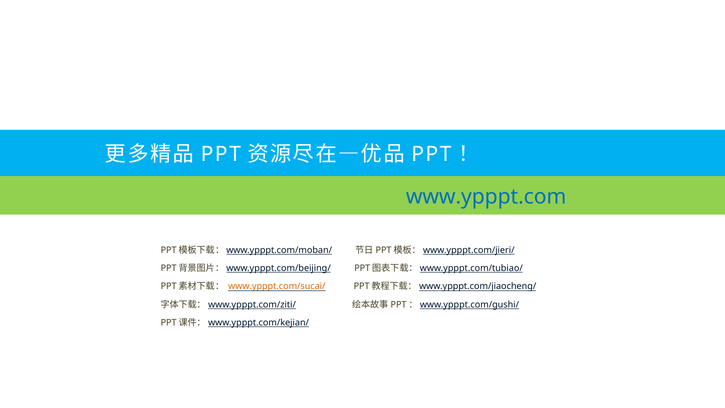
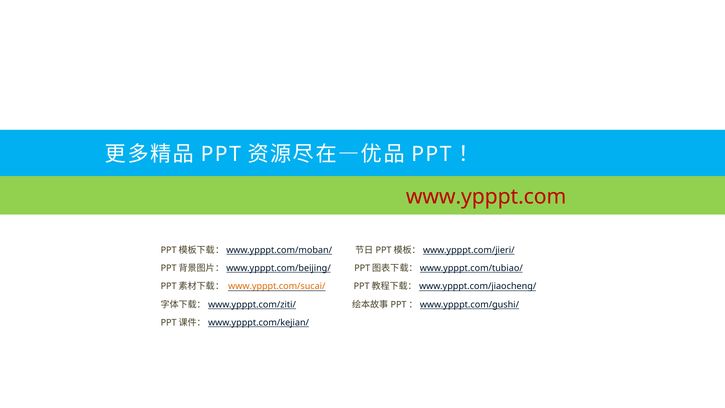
www.ypppt.com colour: blue -> red (486, 196)
